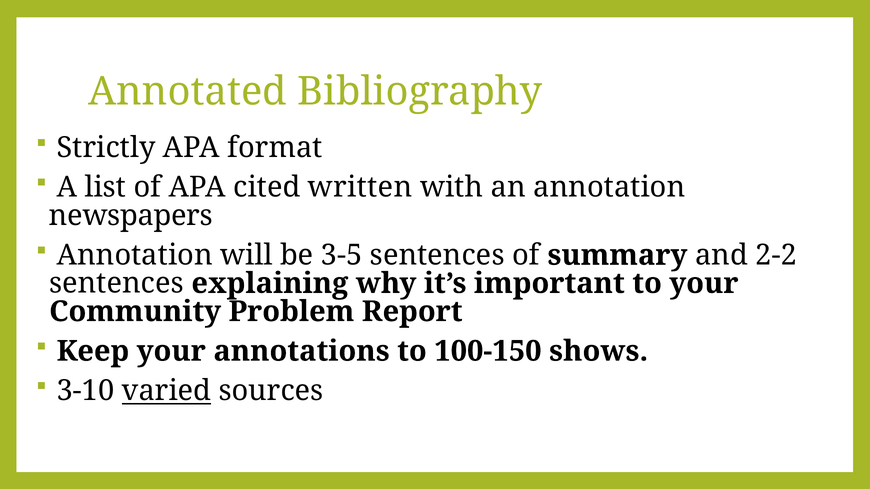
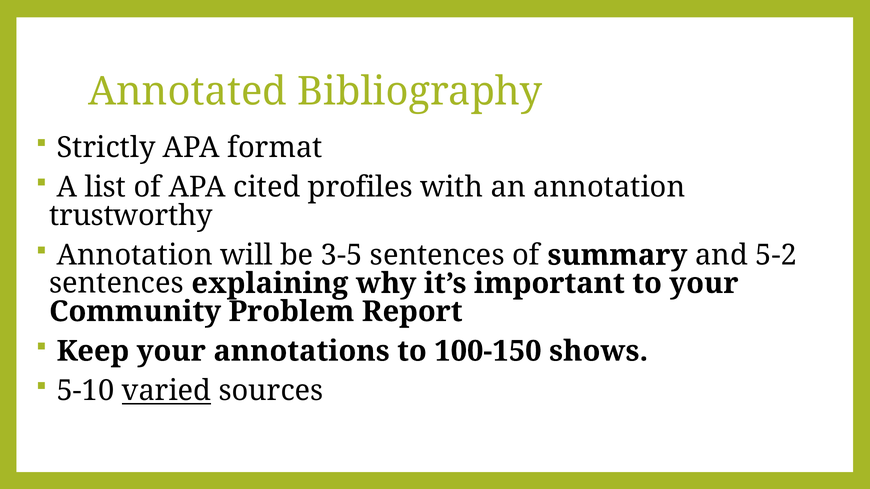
written: written -> profiles (360, 188)
newspapers: newspapers -> trustworthy (131, 216)
2-2: 2-2 -> 5-2 (776, 255)
3-10: 3-10 -> 5-10 (85, 391)
